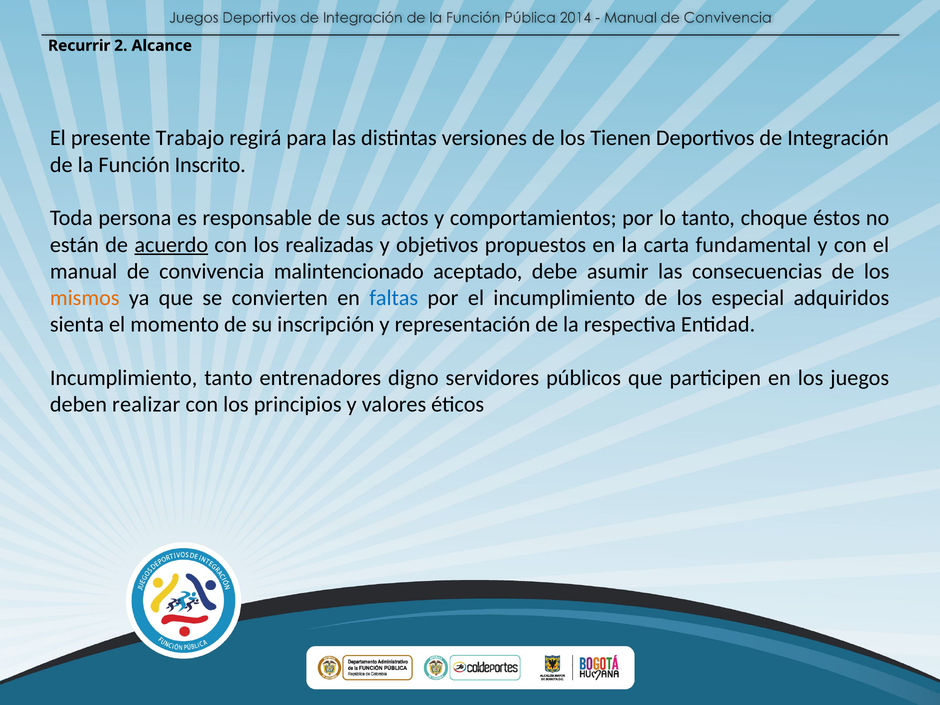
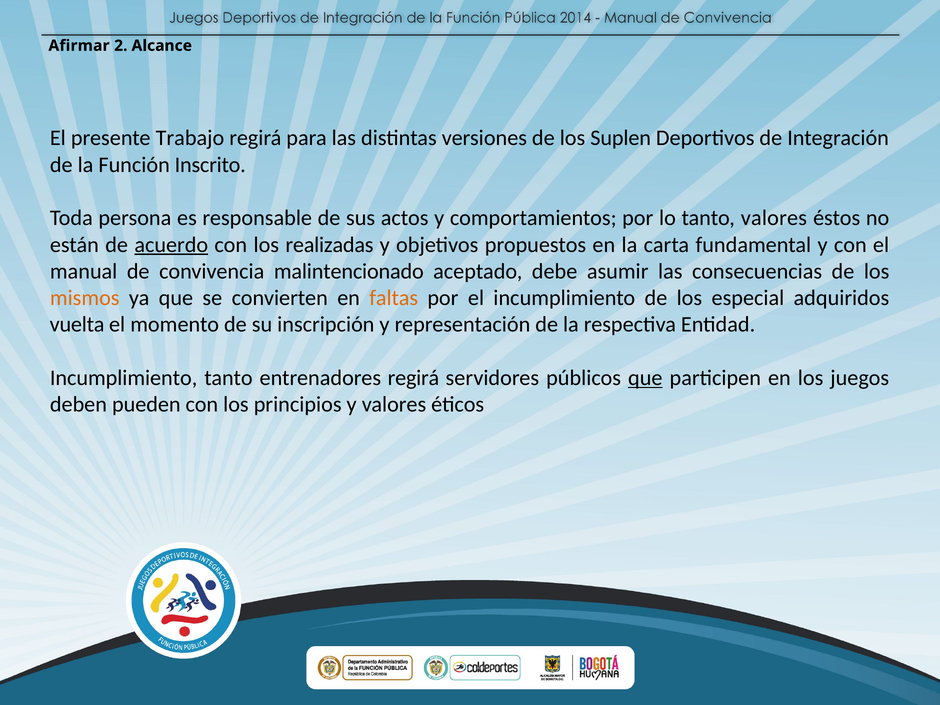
Recurrir: Recurrir -> Afirmar (79, 46)
Tienen: Tienen -> Suplen (621, 138)
tanto choque: choque -> valores (774, 218)
faltas colour: blue -> orange (394, 298)
sienta: sienta -> vuelta (77, 325)
entrenadores digno: digno -> regirá (413, 378)
que underline: none -> present (645, 378)
realizar: realizar -> pueden (146, 405)
